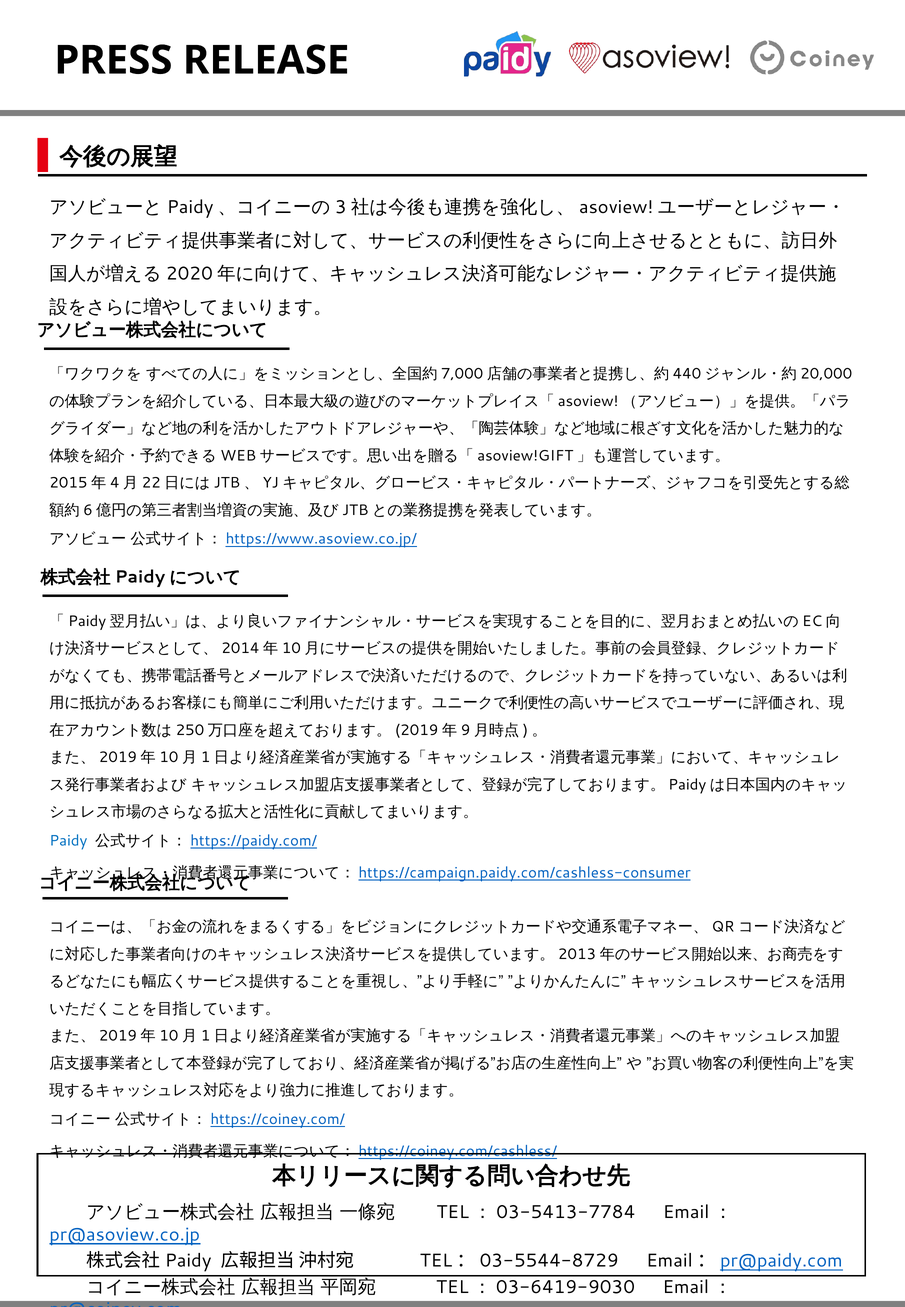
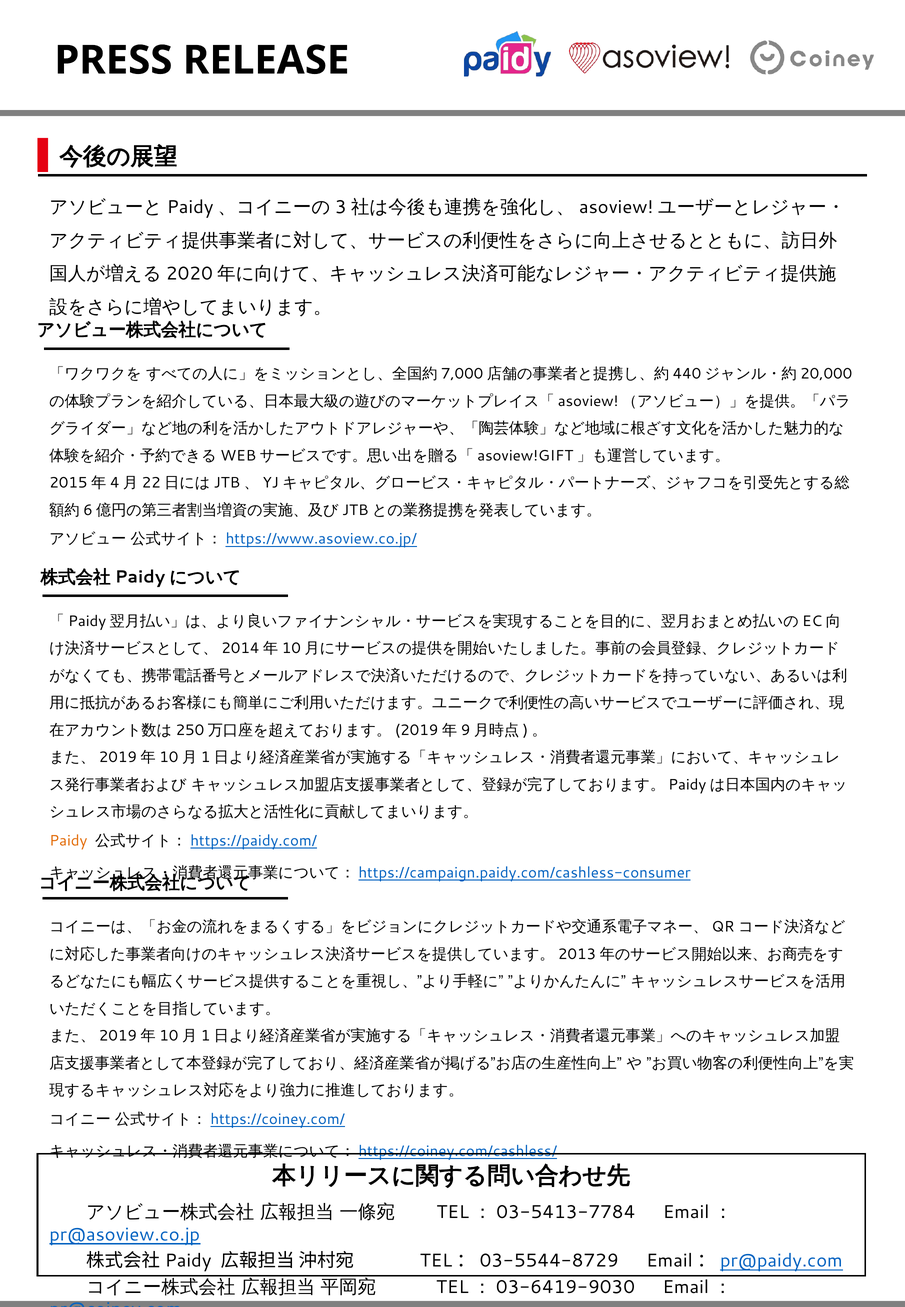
Paidy colour: blue -> orange (68, 841)
